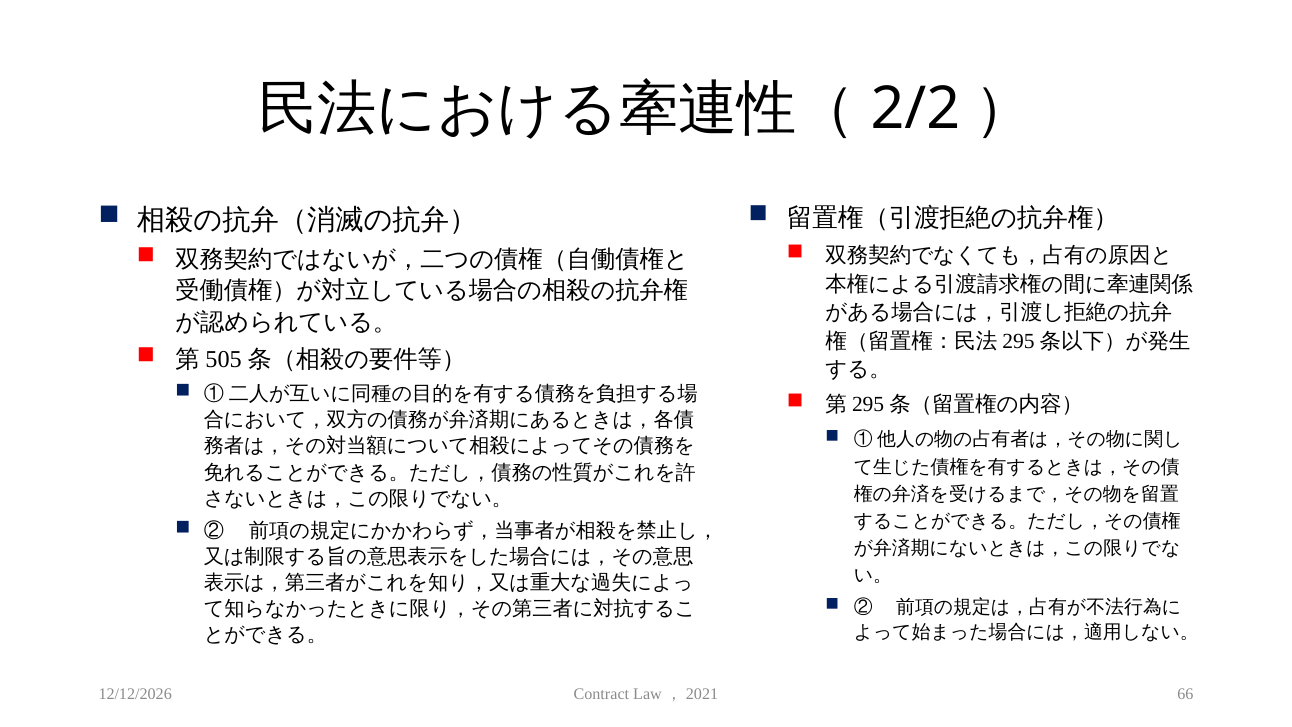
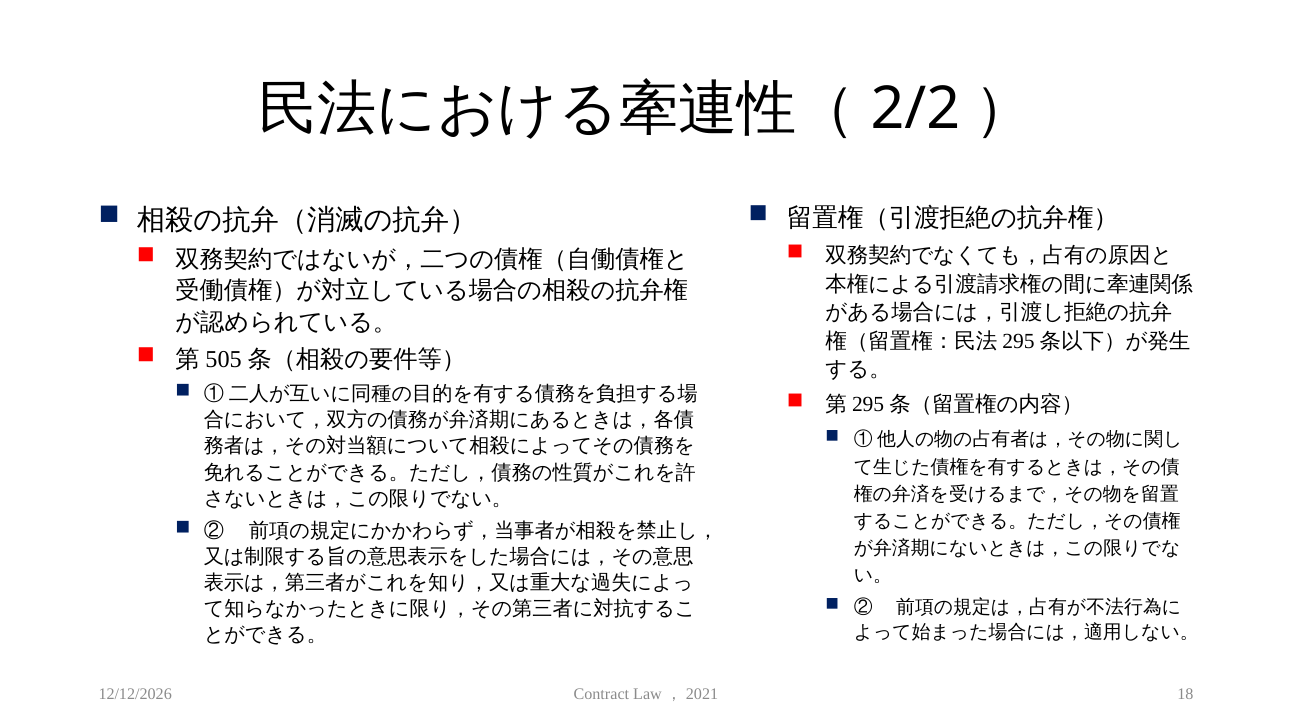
66: 66 -> 18 (1185, 694)
